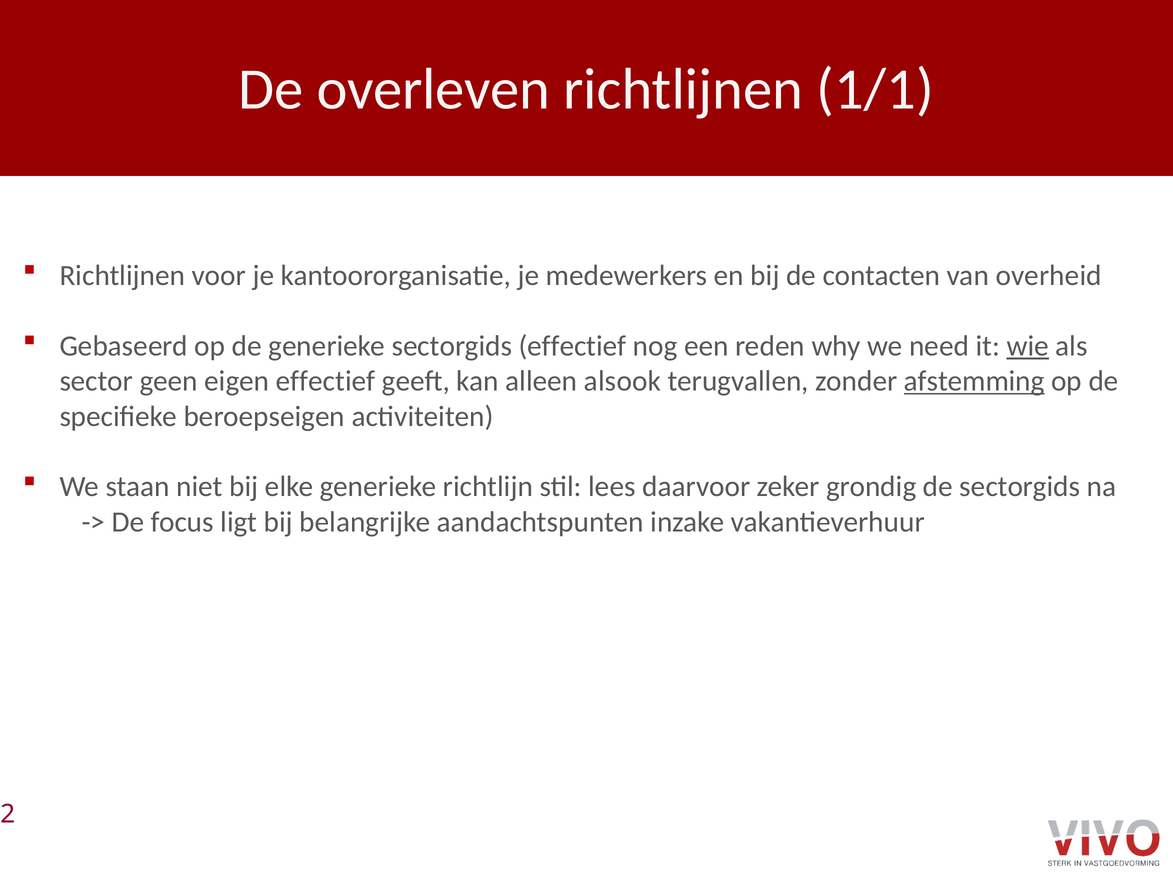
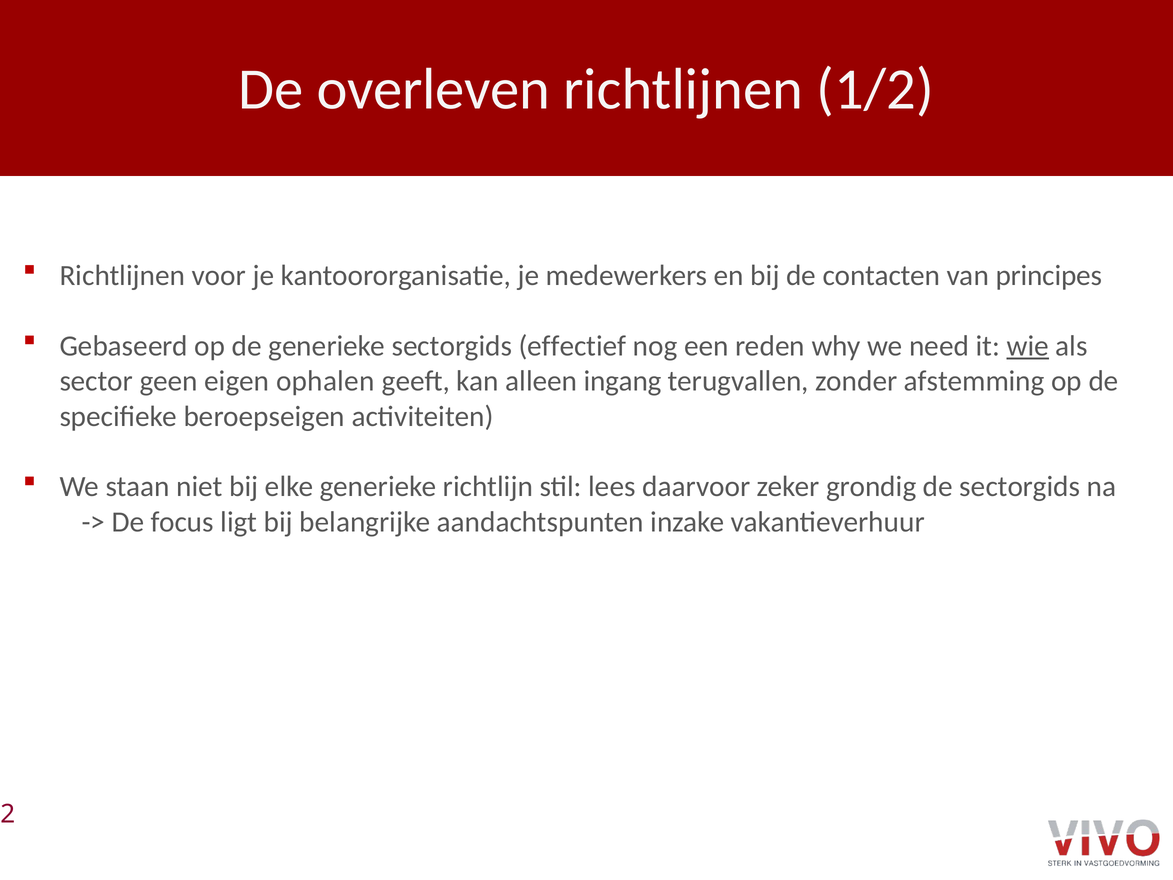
1/1: 1/1 -> 1/2 (875, 89)
overheid: overheid -> principes (1049, 275)
eigen effectief: effectief -> ophalen (325, 381)
alsook: alsook -> ingang (623, 381)
afstemming underline: present -> none (974, 381)
